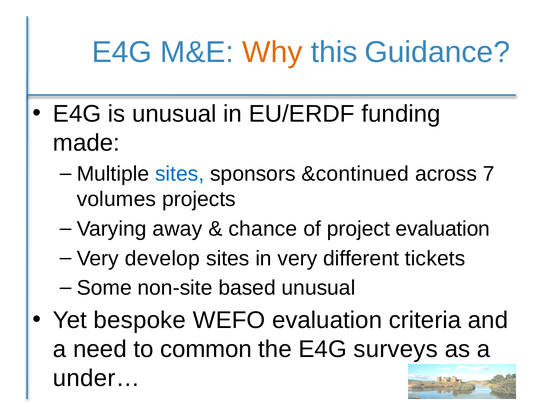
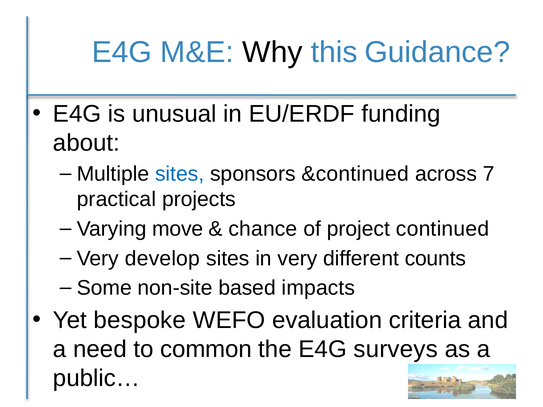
Why colour: orange -> black (272, 52)
made: made -> about (86, 143)
volumes: volumes -> practical (116, 199)
away: away -> move (178, 229)
project evaluation: evaluation -> continued (443, 229)
tickets: tickets -> counts (435, 259)
based unusual: unusual -> impacts (318, 288)
under…: under… -> public… (97, 378)
